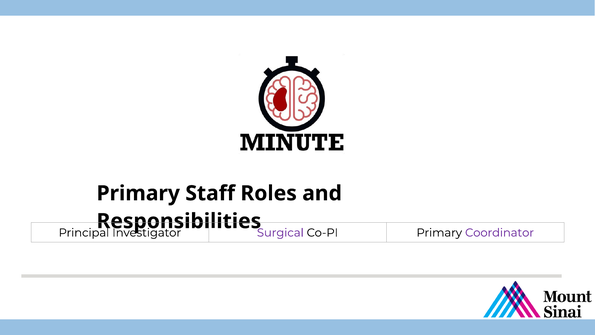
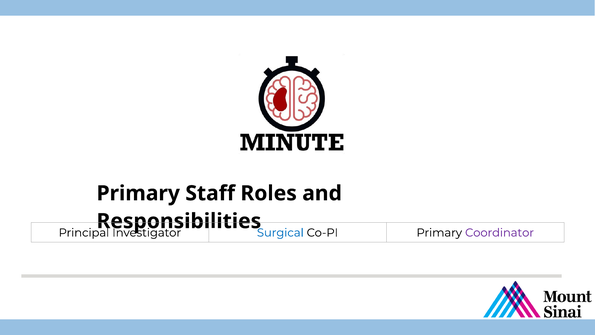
Surgical colour: purple -> blue (280, 233)
